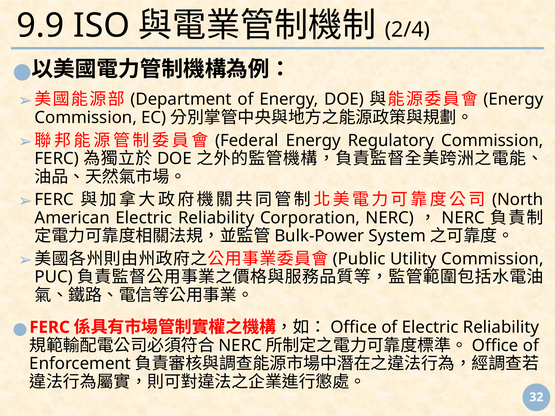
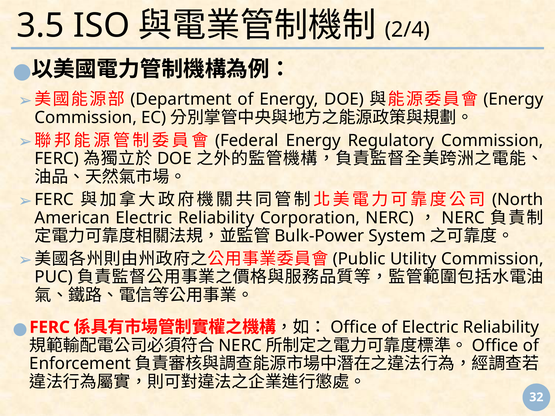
9.9: 9.9 -> 3.5 (40, 26)
